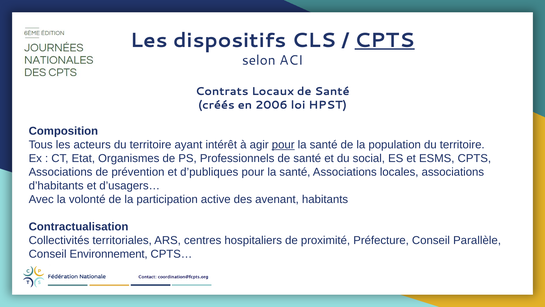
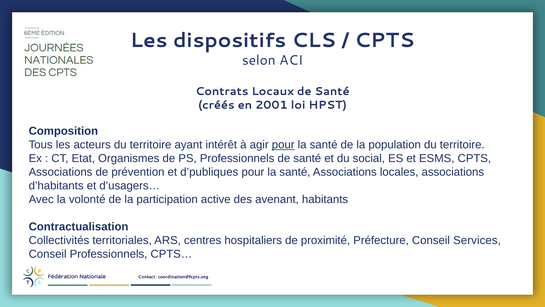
CPTS underline: present -> none (385, 40)
2006: 2006 -> 2001 (271, 105)
Parallèle: Parallèle -> Services (477, 240)
Conseil Environnement: Environnement -> Professionnels (109, 254)
